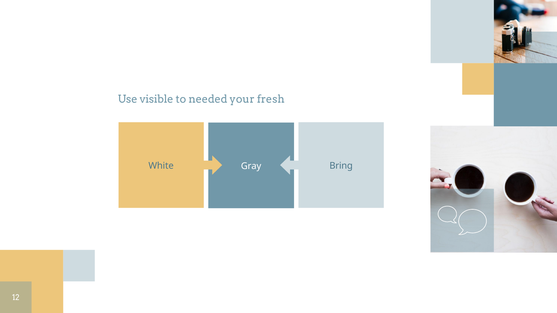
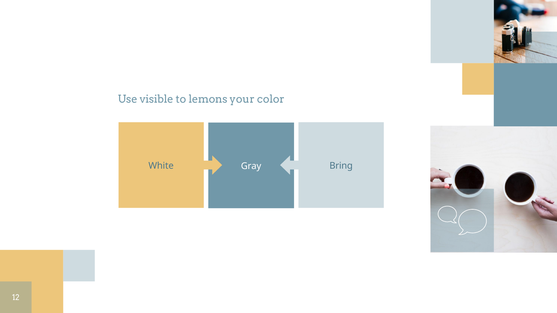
needed: needed -> lemons (208, 99)
fresh: fresh -> color (271, 99)
